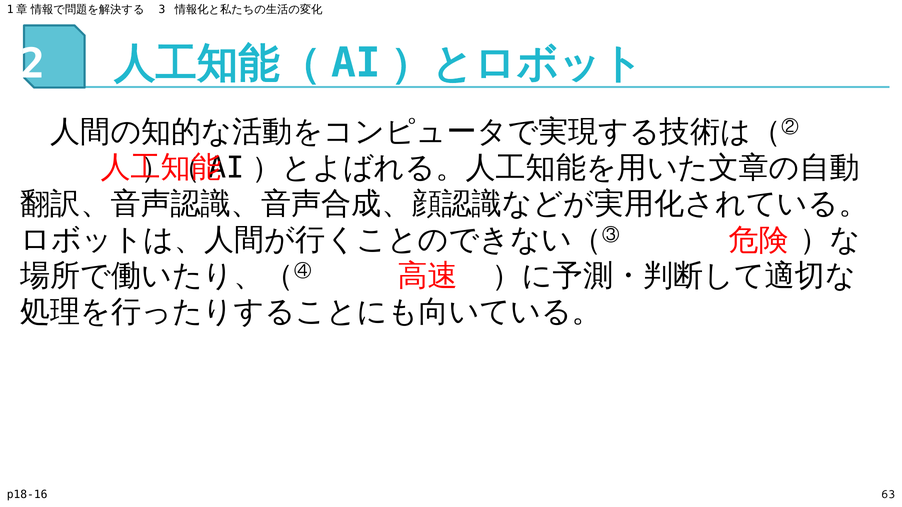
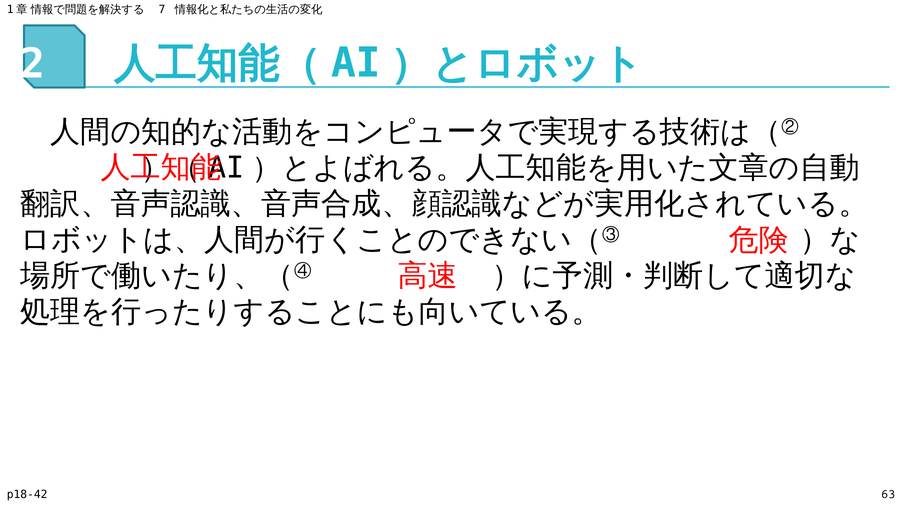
3: 3 -> 7 (162, 9)
p18-16: p18-16 -> p18-42 (27, 495)
